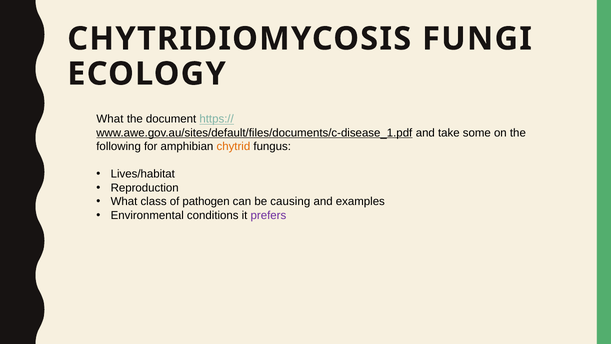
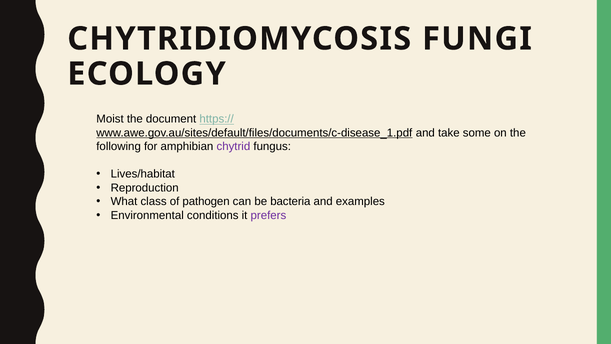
What: What -> Moist (110, 119)
chytrid colour: orange -> purple (233, 146)
causing: causing -> bacteria (290, 201)
